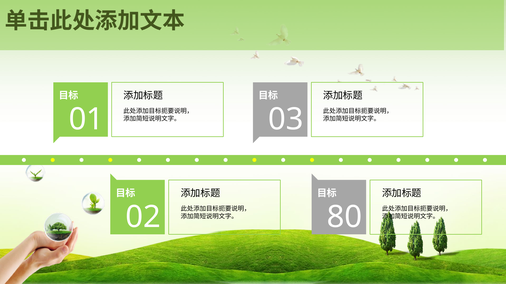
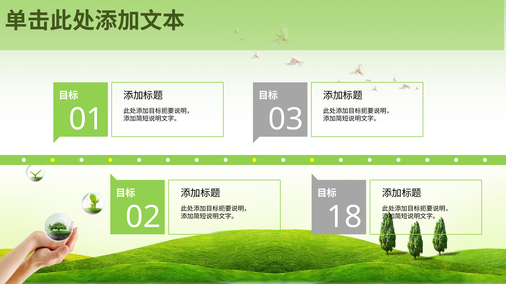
80: 80 -> 18 (345, 217)
